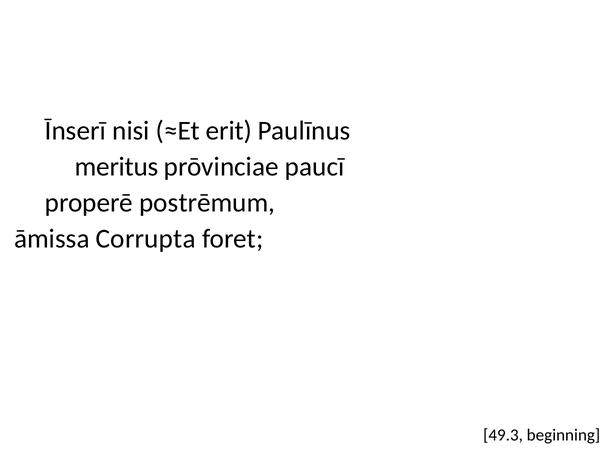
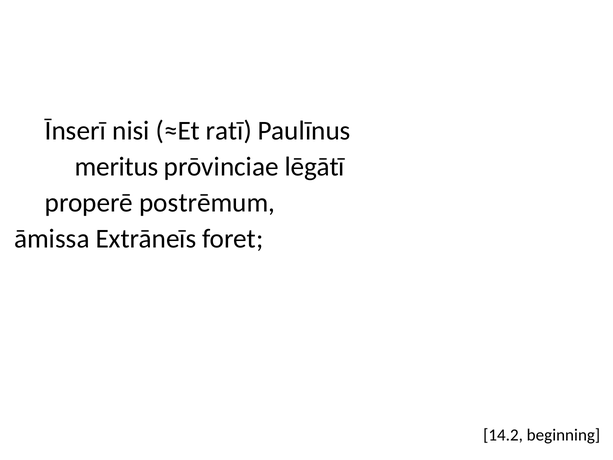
erit: erit -> ratī (229, 131)
paucī: paucī -> lēgātī (315, 167)
Corrupta: Corrupta -> Extrāneīs (146, 239)
49.3: 49.3 -> 14.2 (503, 435)
